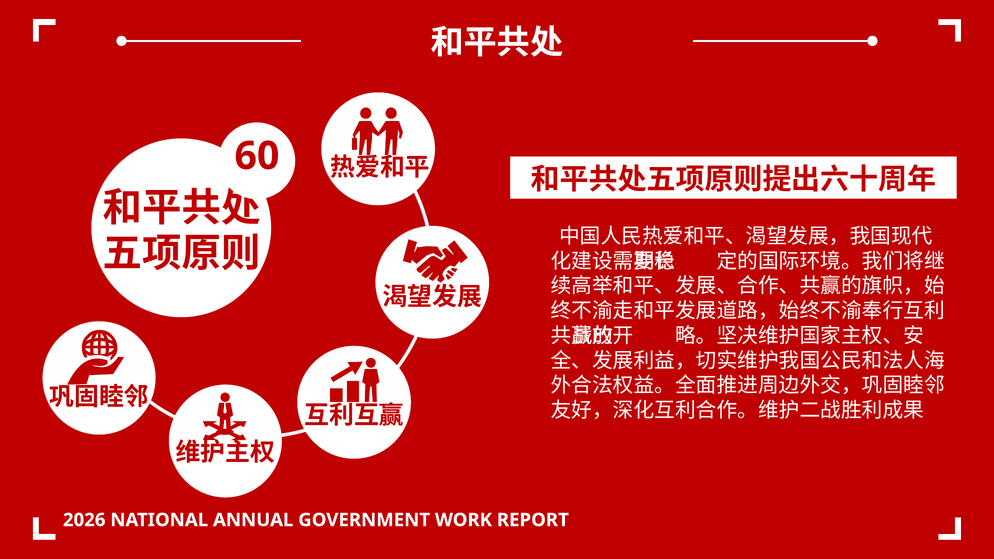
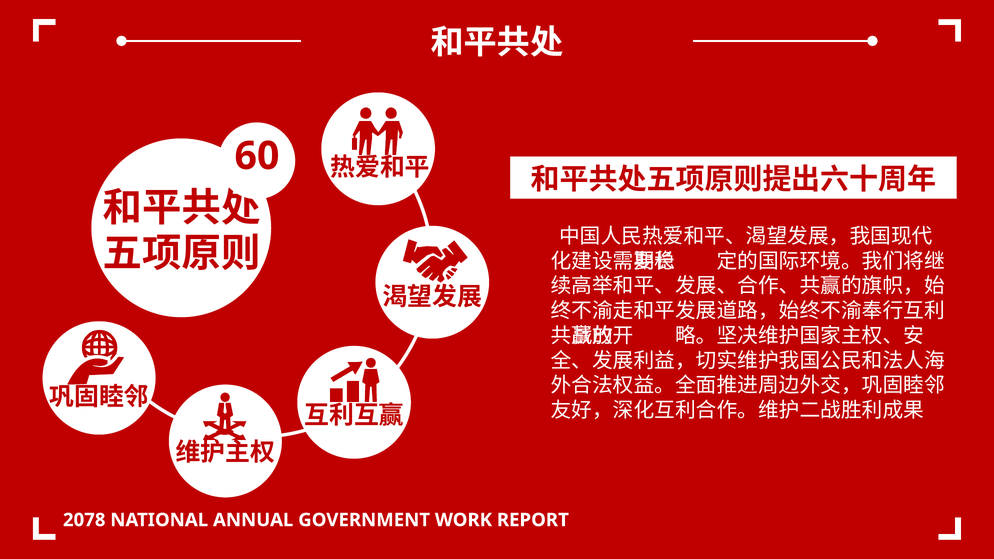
2026: 2026 -> 2078 (84, 520)
